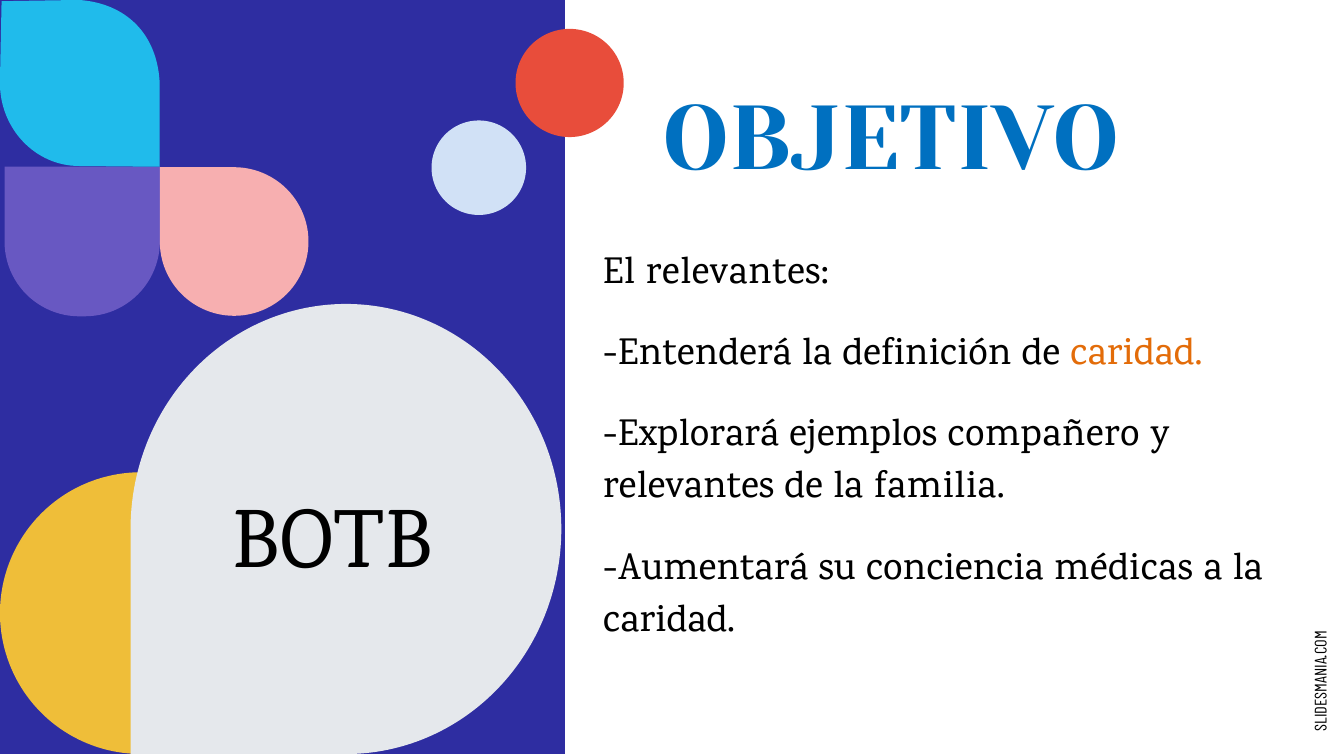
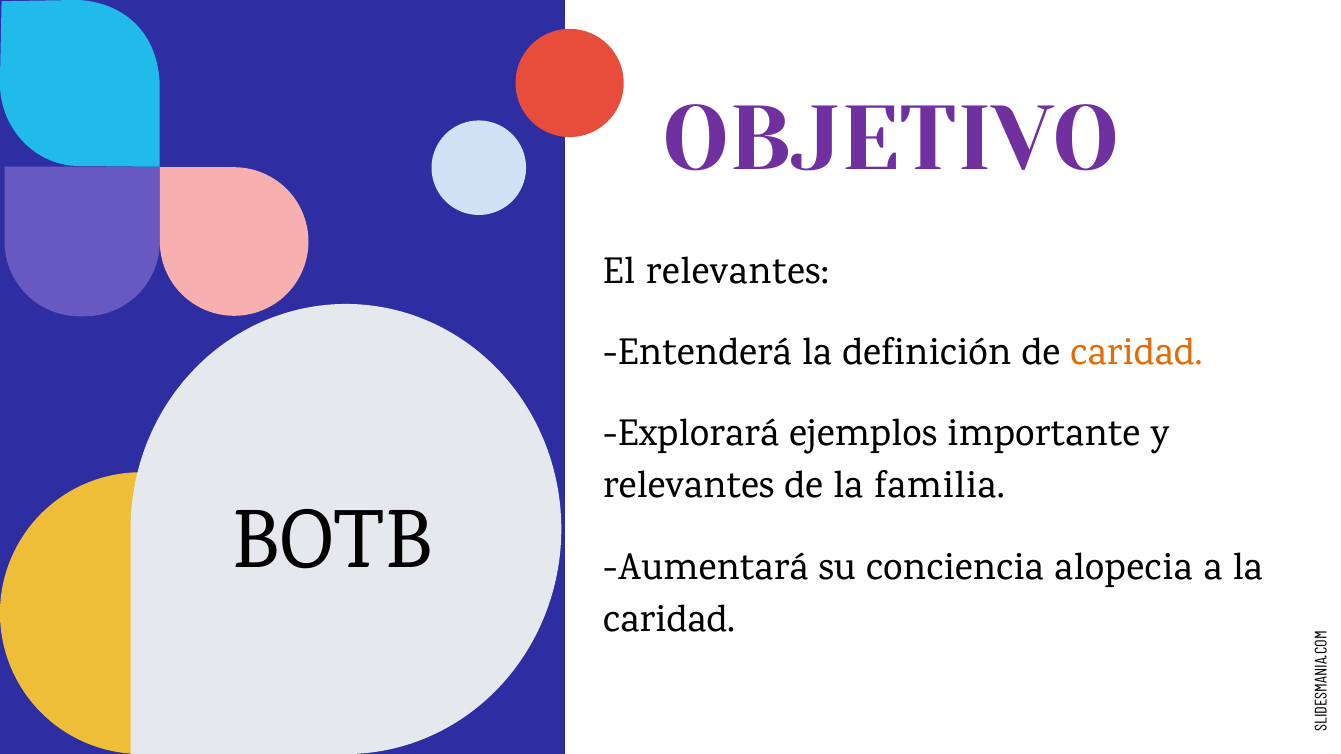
OBJETIVO colour: blue -> purple (891, 140)
compañero: compañero -> importante (1044, 434)
médicas: médicas -> alopecia (1123, 567)
